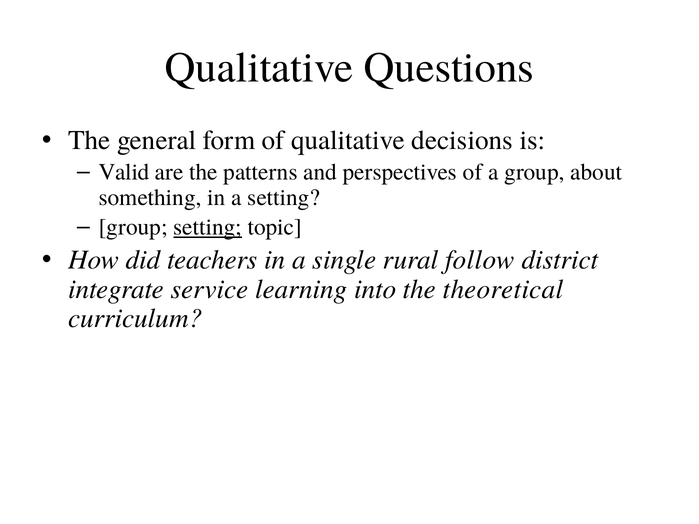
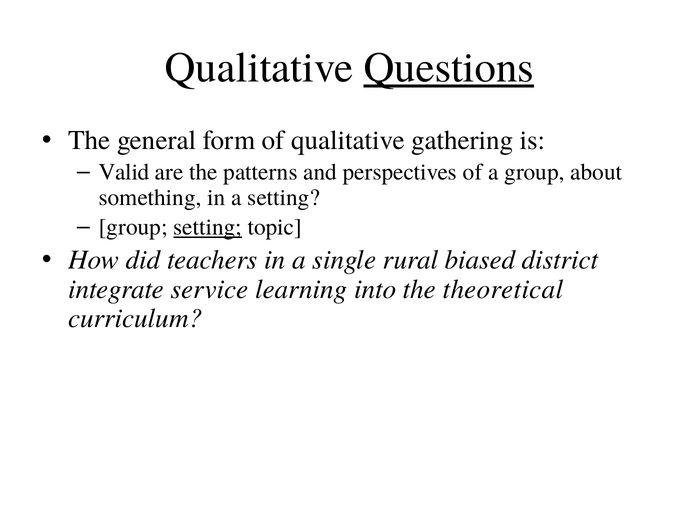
Questions underline: none -> present (449, 68)
decisions: decisions -> gathering (462, 140)
follow: follow -> biased (480, 260)
